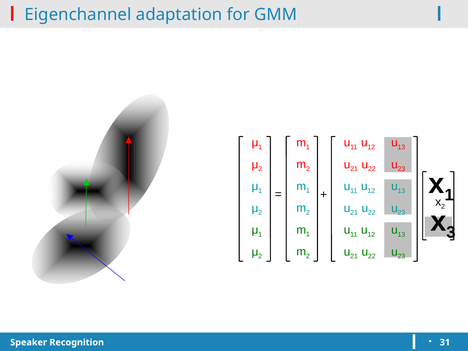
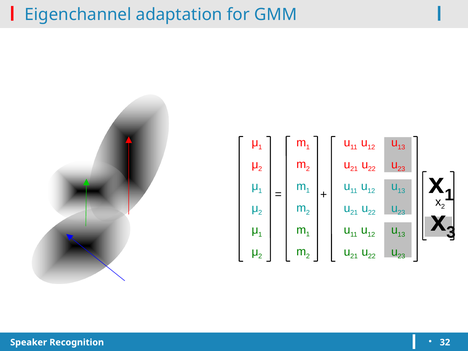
31: 31 -> 32 (445, 342)
